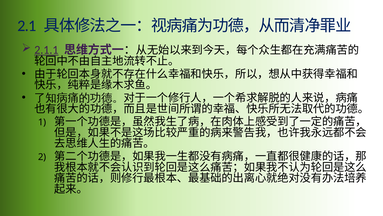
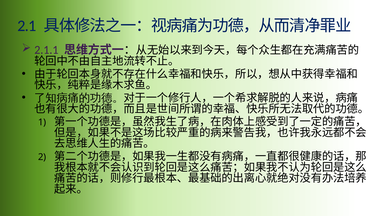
2.1.1 underline: present -> none (46, 50)
